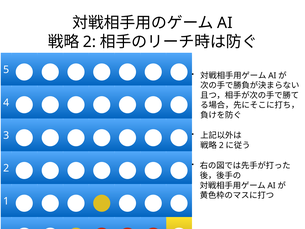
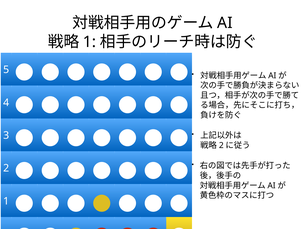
2: 2 -> 1 (90, 42)
